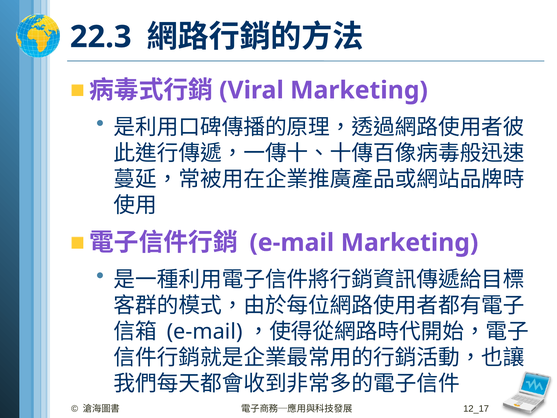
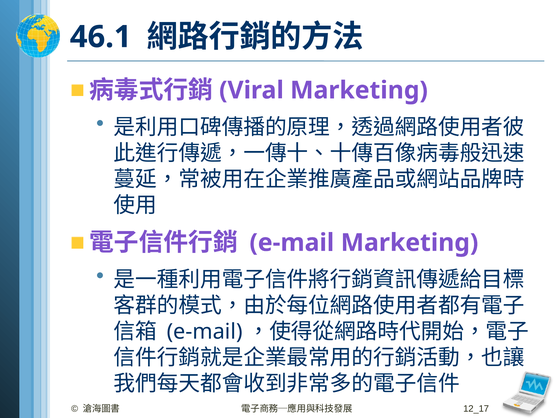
22.3: 22.3 -> 46.1 (101, 37)
